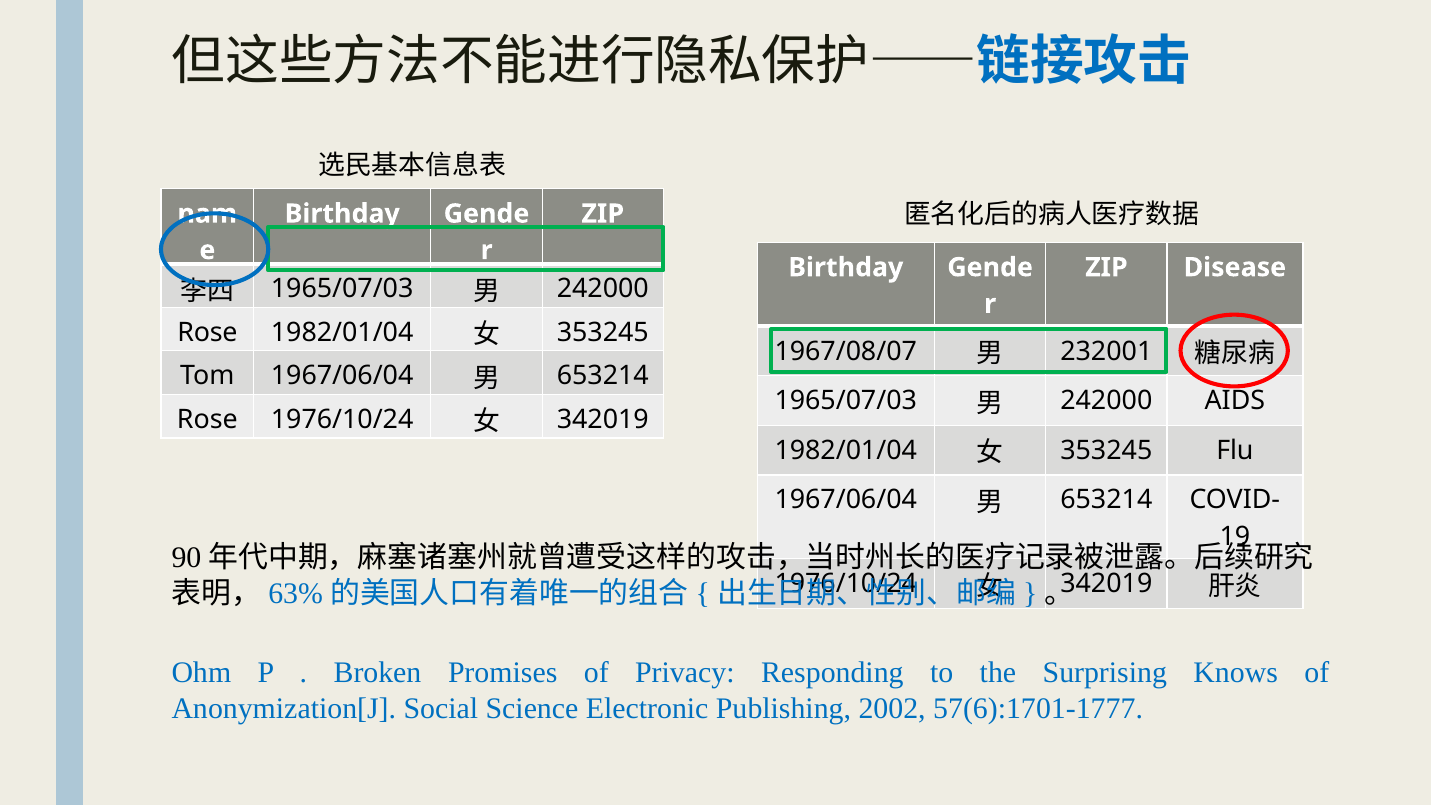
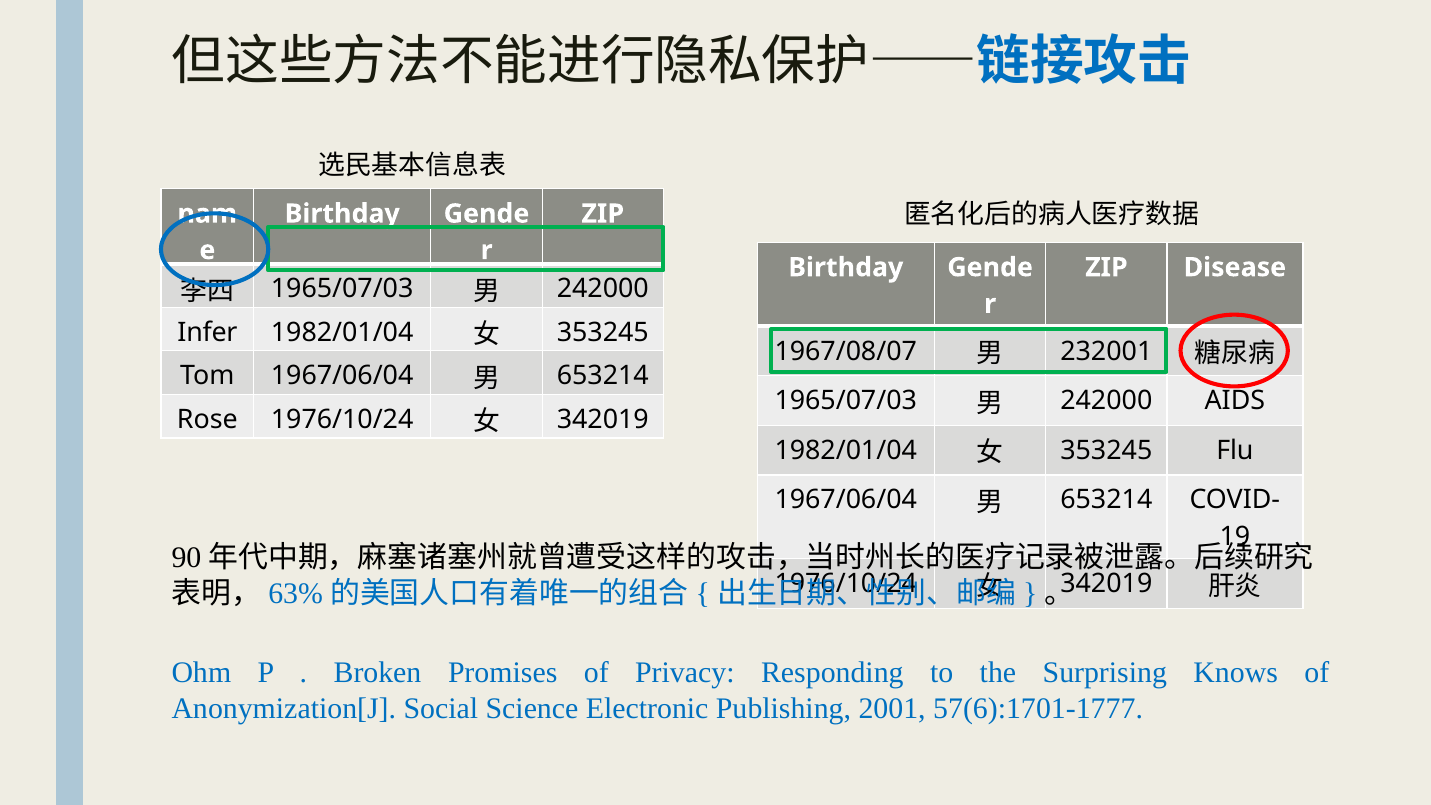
Rose: Rose -> Infer (207, 332)
2002: 2002 -> 2001 (892, 708)
